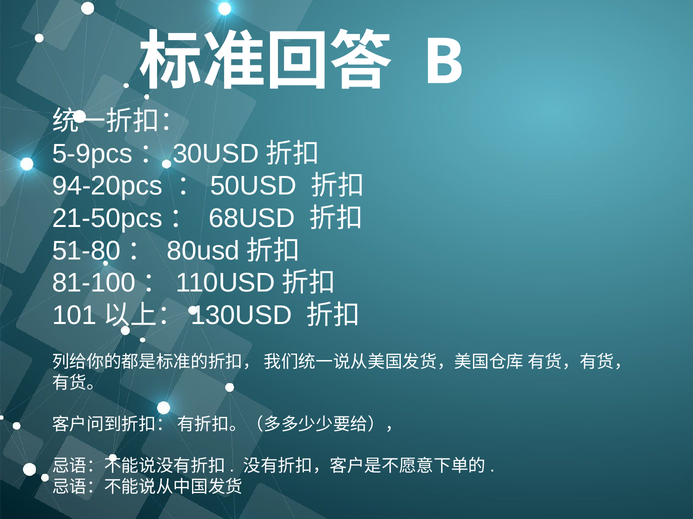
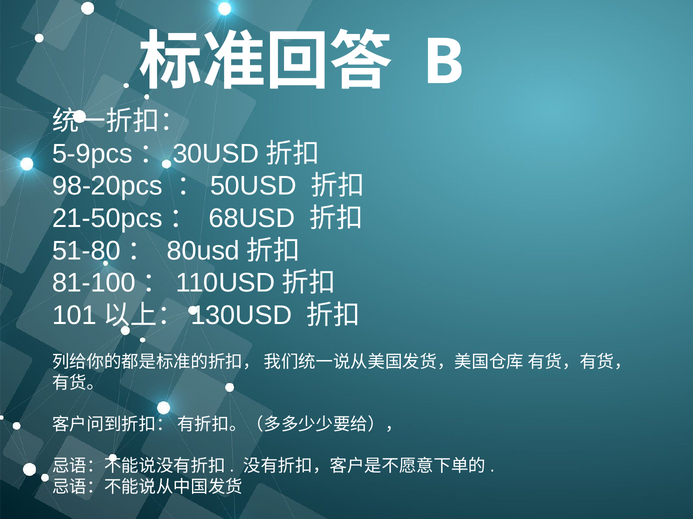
94-20pcs: 94-20pcs -> 98-20pcs (107, 186)
